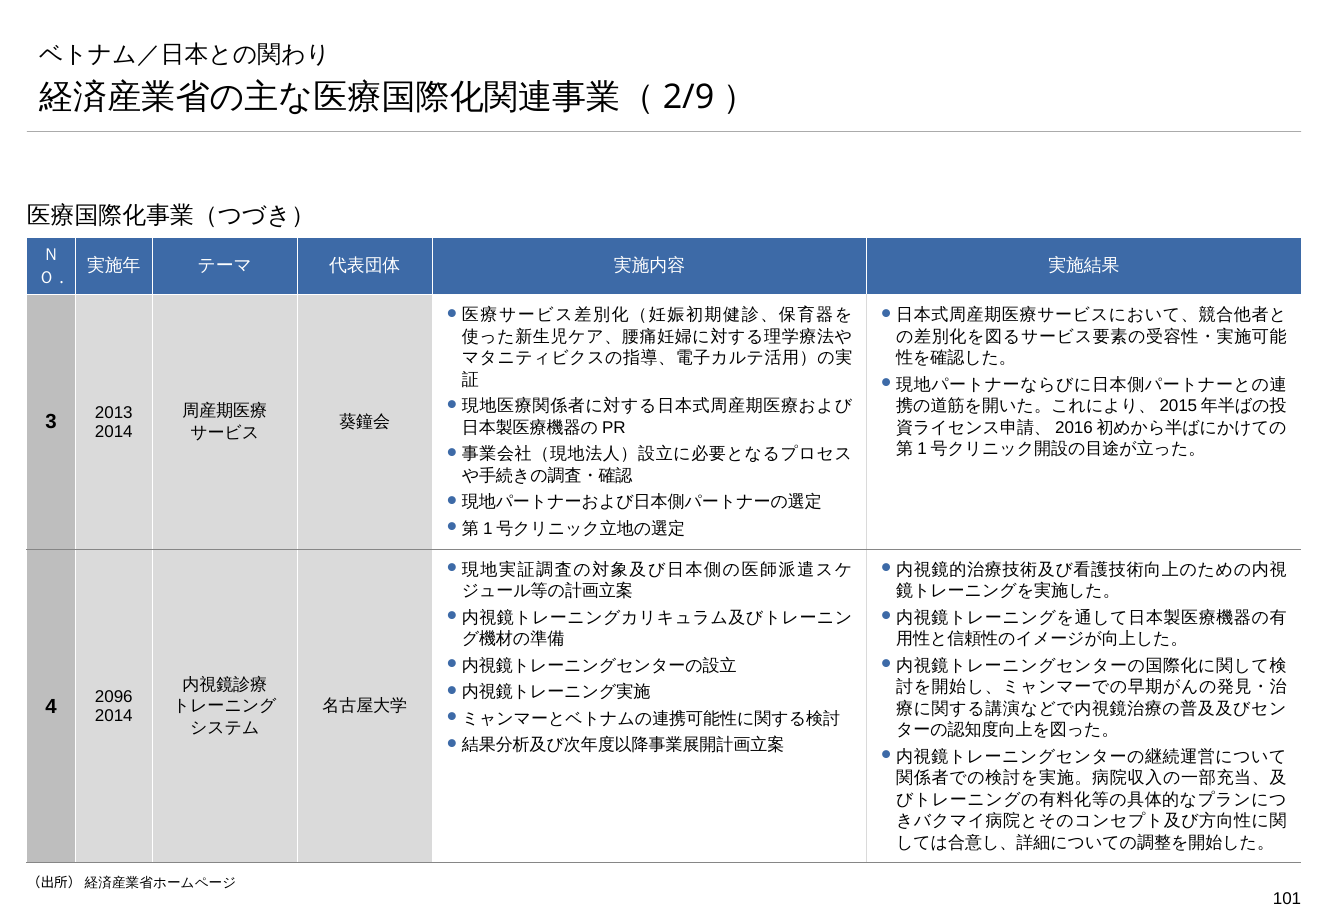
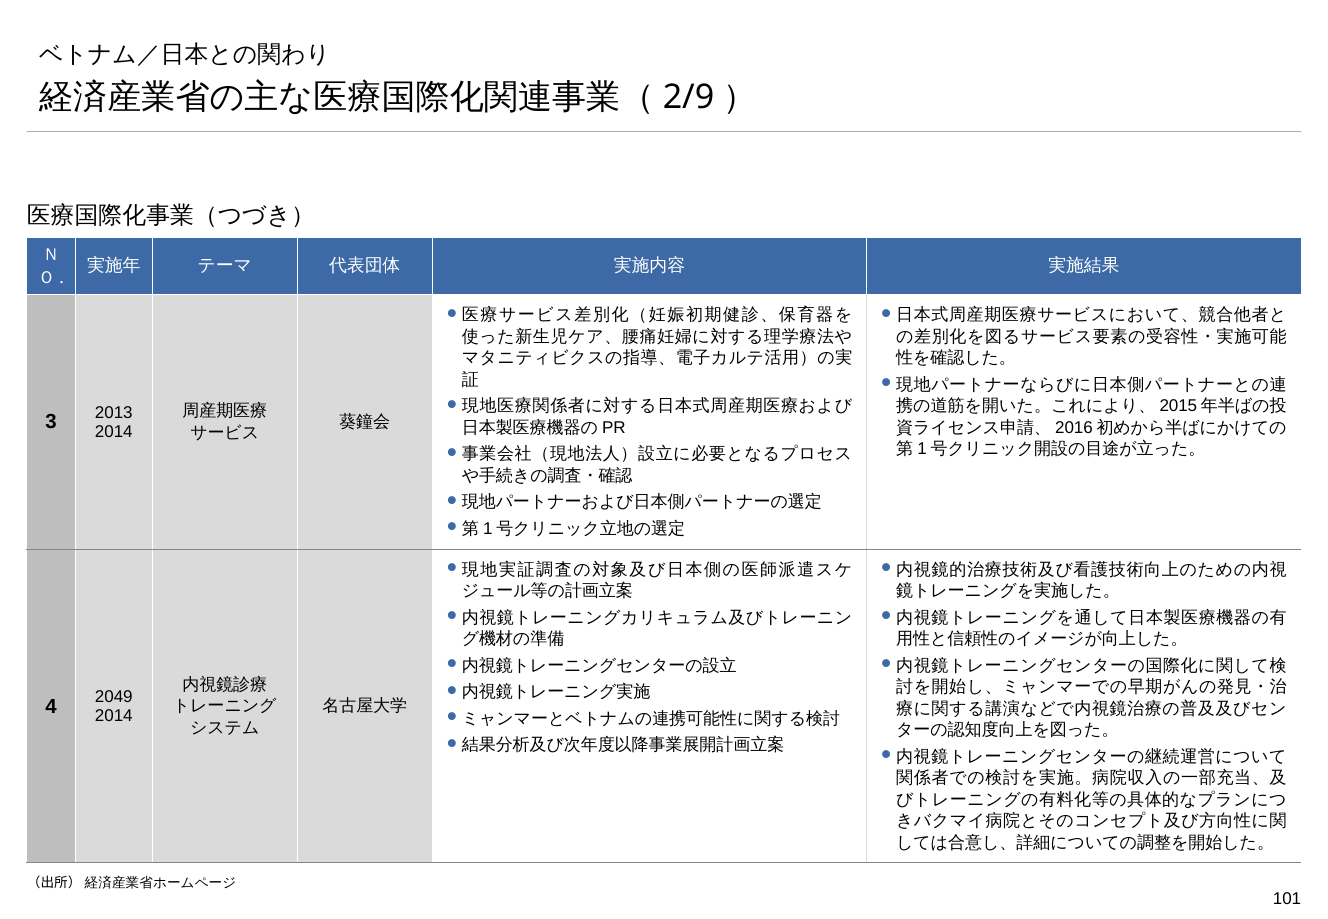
2096: 2096 -> 2049 (114, 697)
